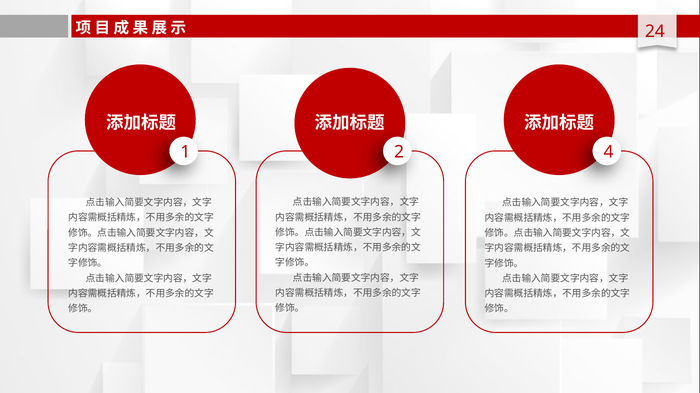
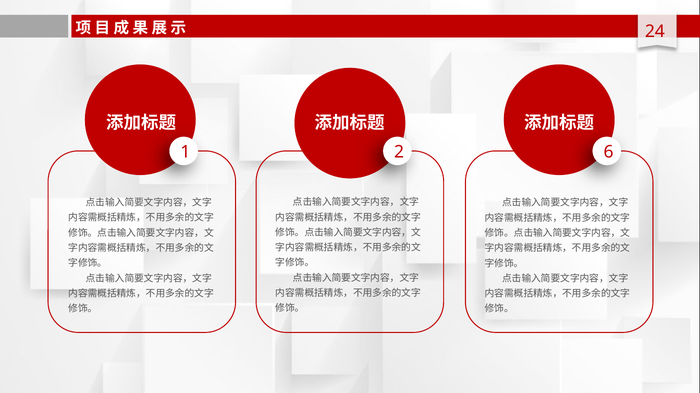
4: 4 -> 6 (609, 152)
